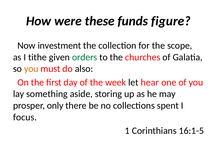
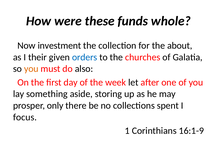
figure: figure -> whole (171, 21)
scope: scope -> about (180, 46)
tithe: tithe -> their (37, 57)
orders colour: green -> blue (85, 57)
hear: hear -> after (150, 82)
16:1-5: 16:1-5 -> 16:1-9 (191, 130)
